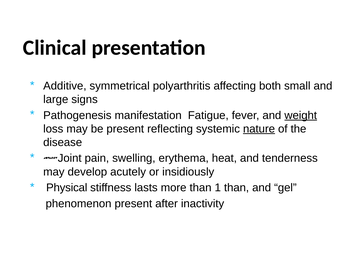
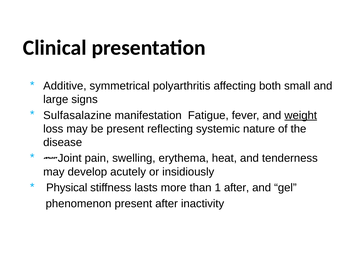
Pathogenesis: Pathogenesis -> Sulfasalazine (77, 115)
nature underline: present -> none (259, 129)
1 than: than -> after (237, 187)
